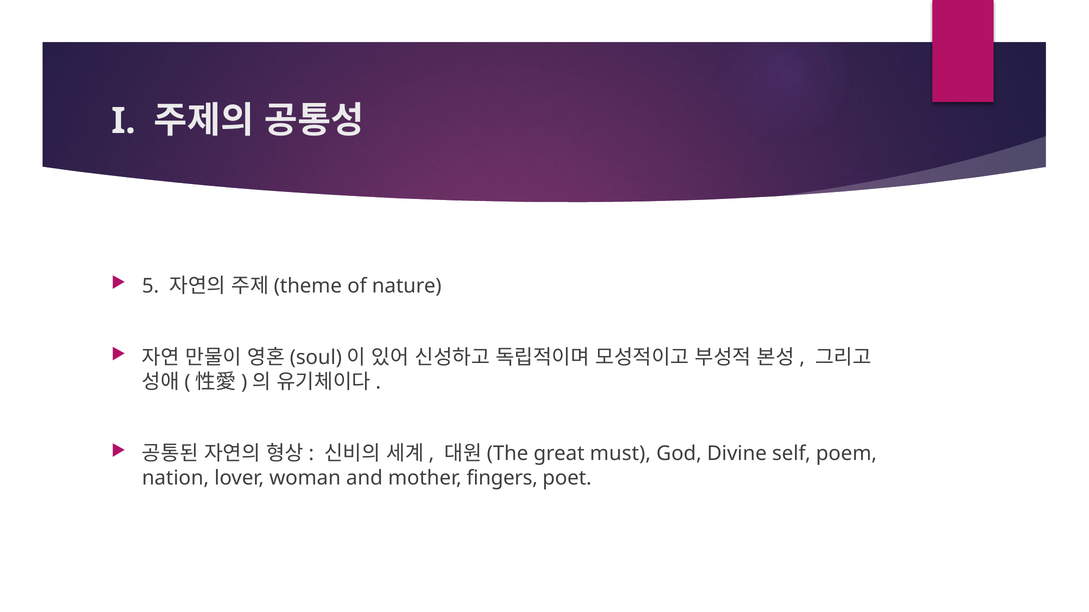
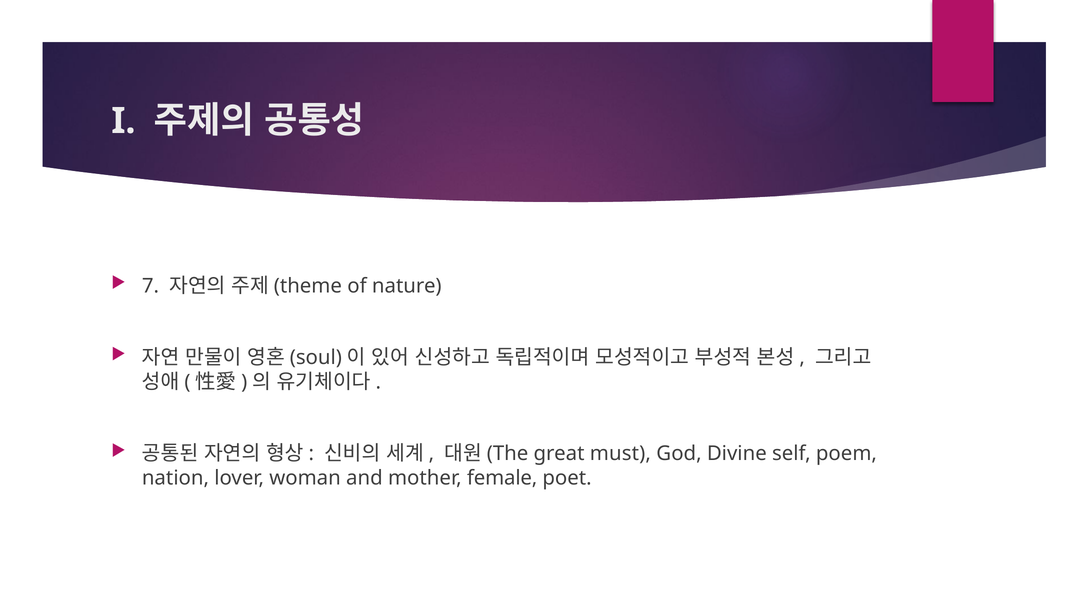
5: 5 -> 7 (151, 286)
fingers: fingers -> female (502, 479)
